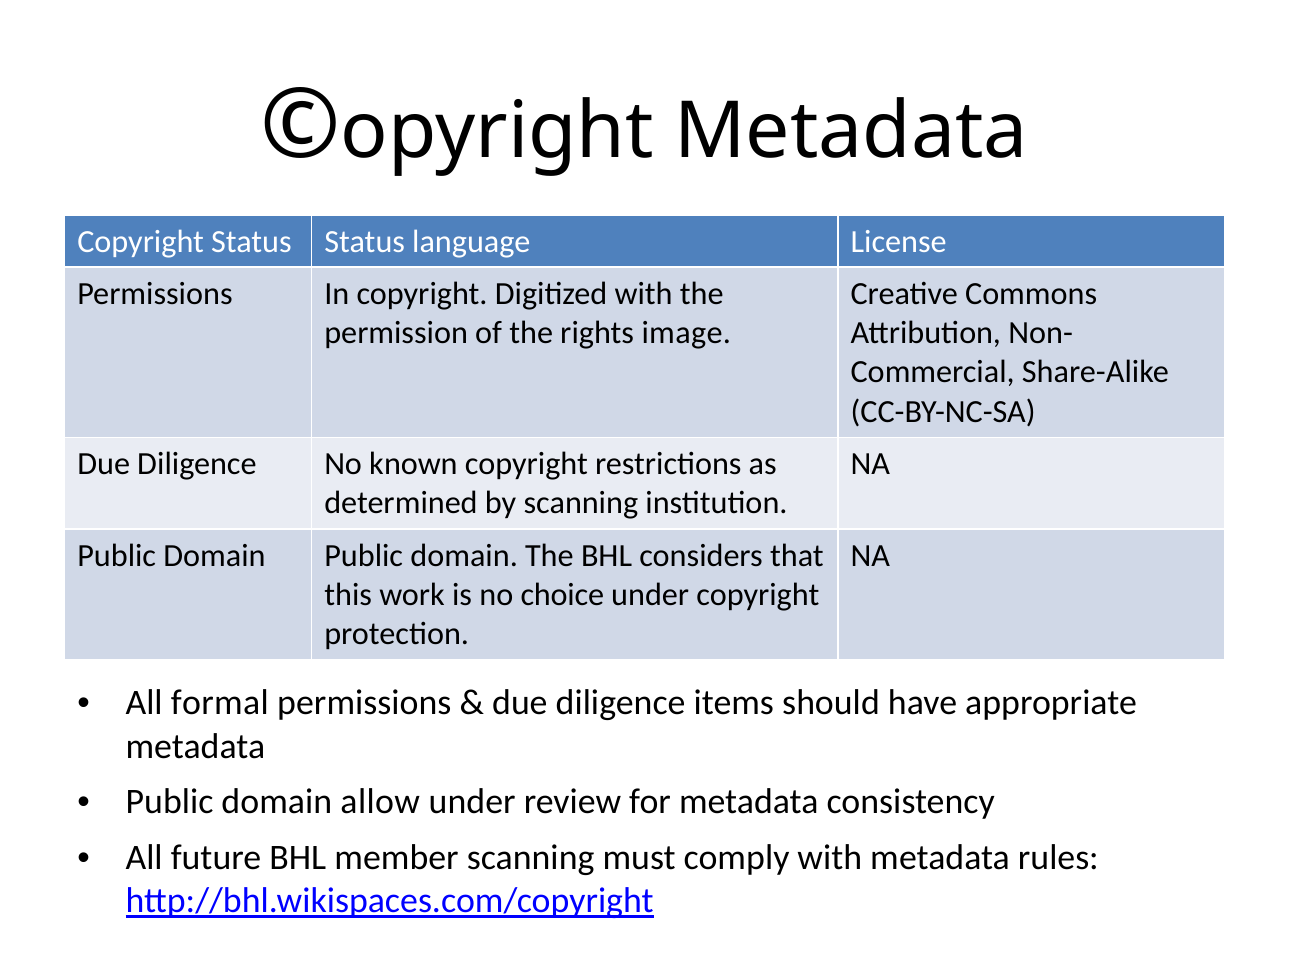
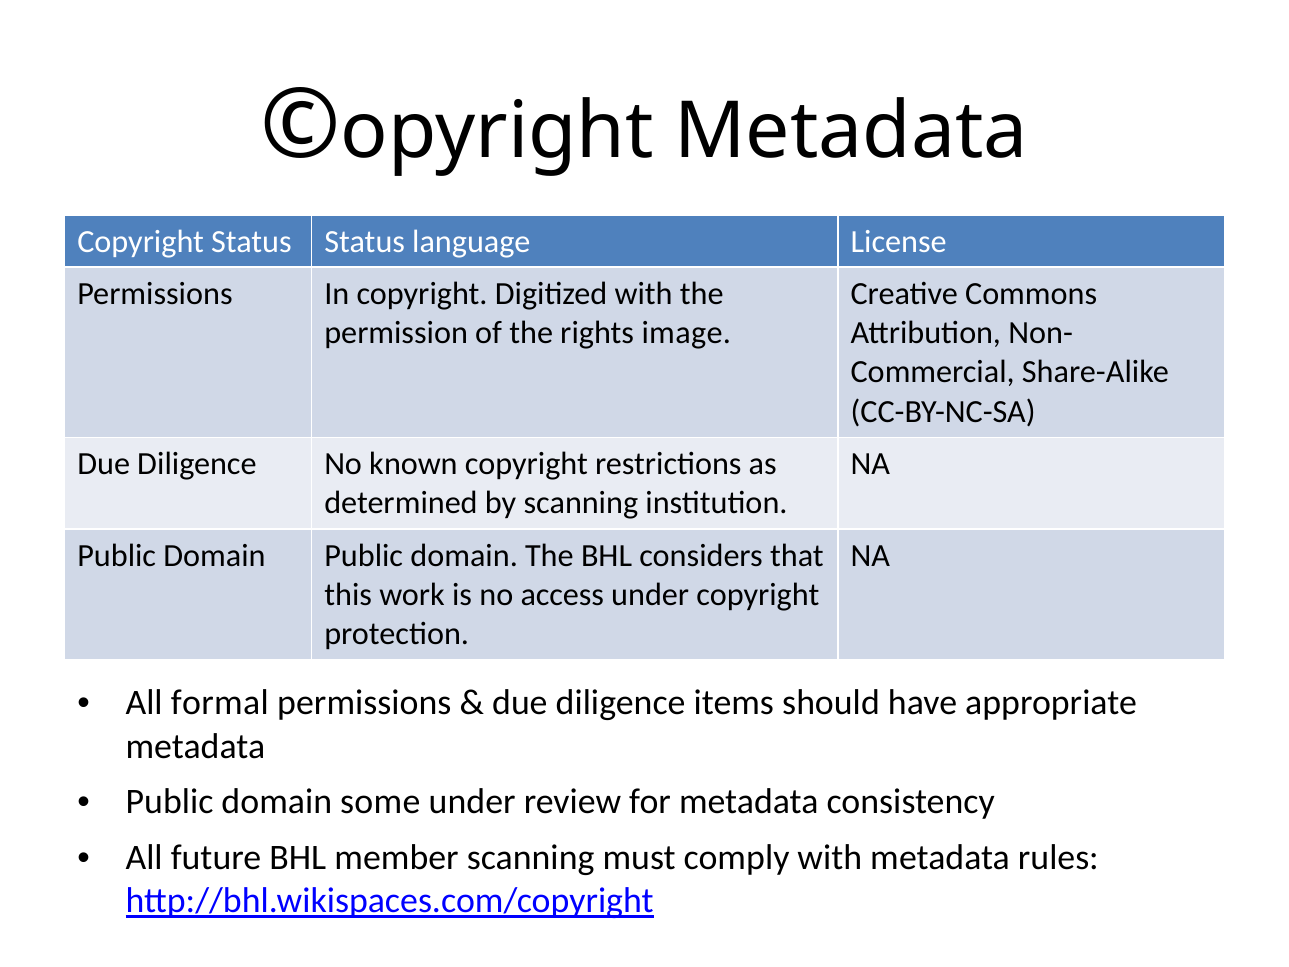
choice: choice -> access (562, 595)
allow: allow -> some (380, 802)
